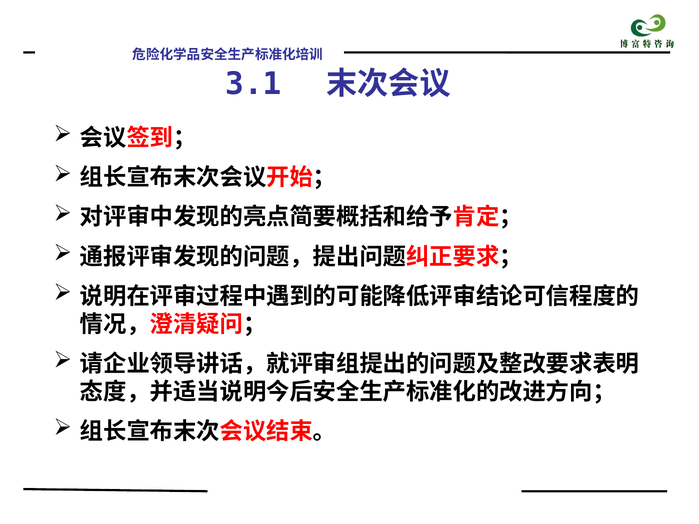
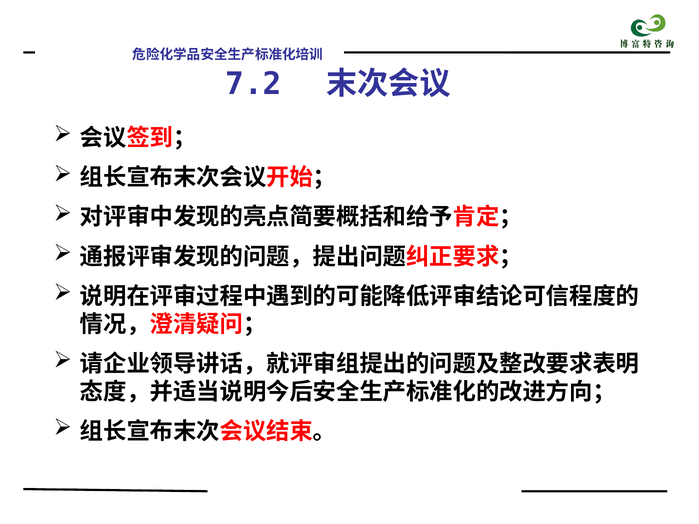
3.1: 3.1 -> 7.2 (253, 84)
